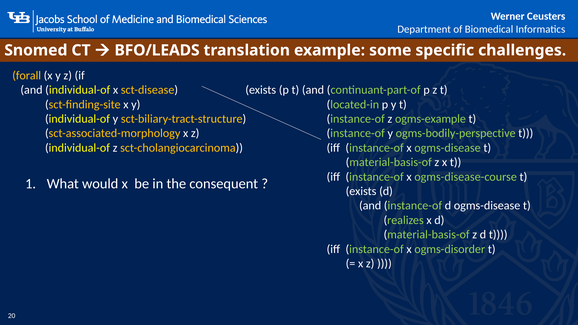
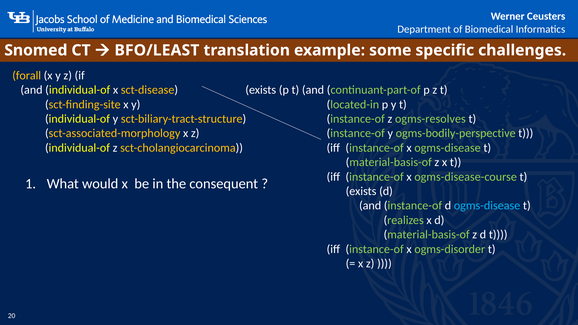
BFO/LEADS: BFO/LEADS -> BFO/LEAST (157, 50)
ogms-example: ogms-example -> ogms-resolves (430, 119)
ogms-disease colour: white -> light blue (487, 206)
